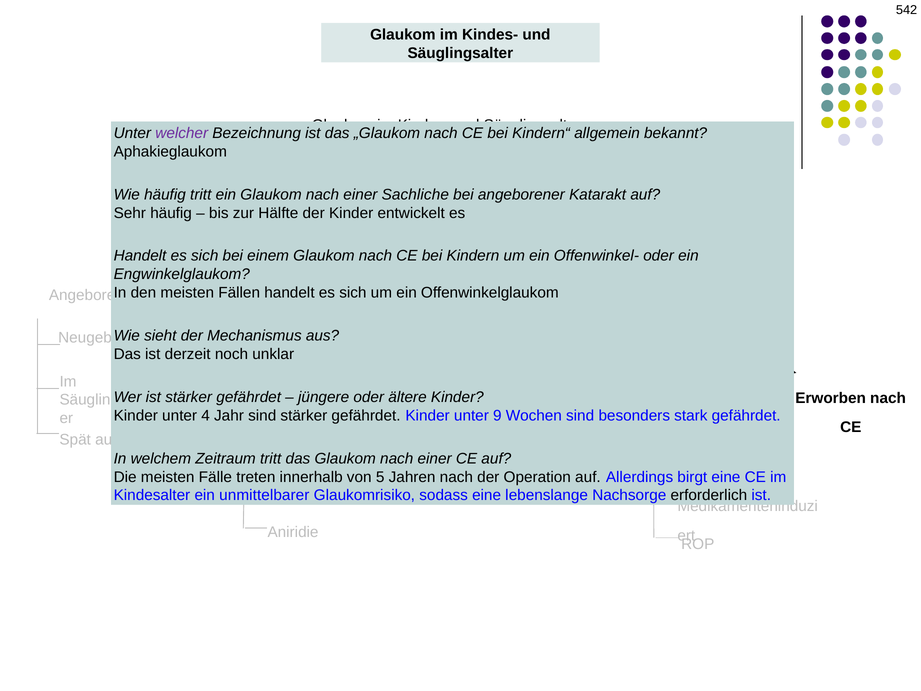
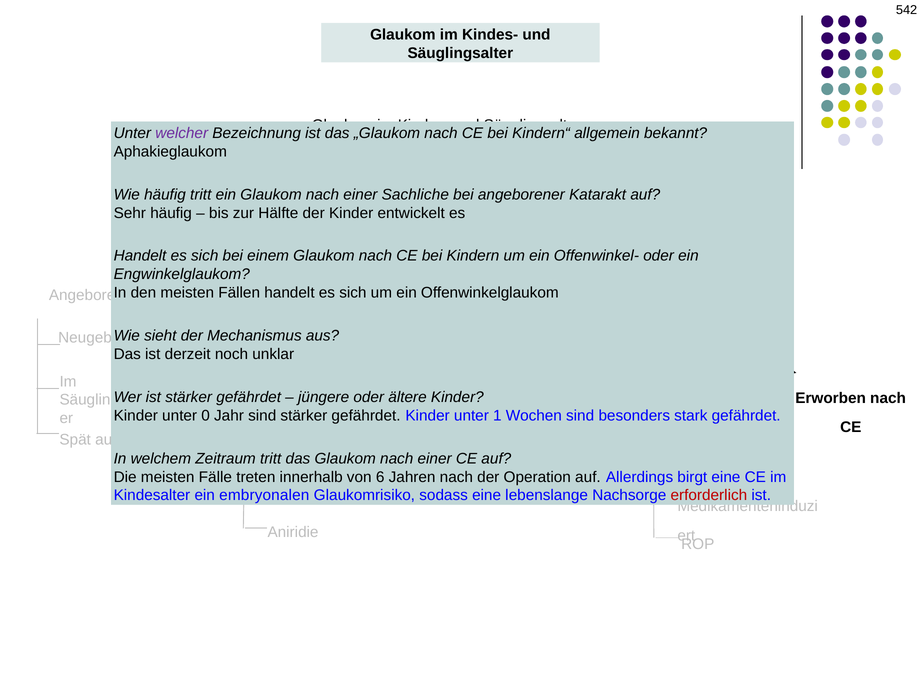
4: 4 -> 0 (206, 415)
9: 9 -> 1 (497, 415)
5: 5 -> 6 (380, 477)
unmittelbarer: unmittelbarer -> embryonalen (264, 495)
erforderlich colour: black -> red (709, 495)
